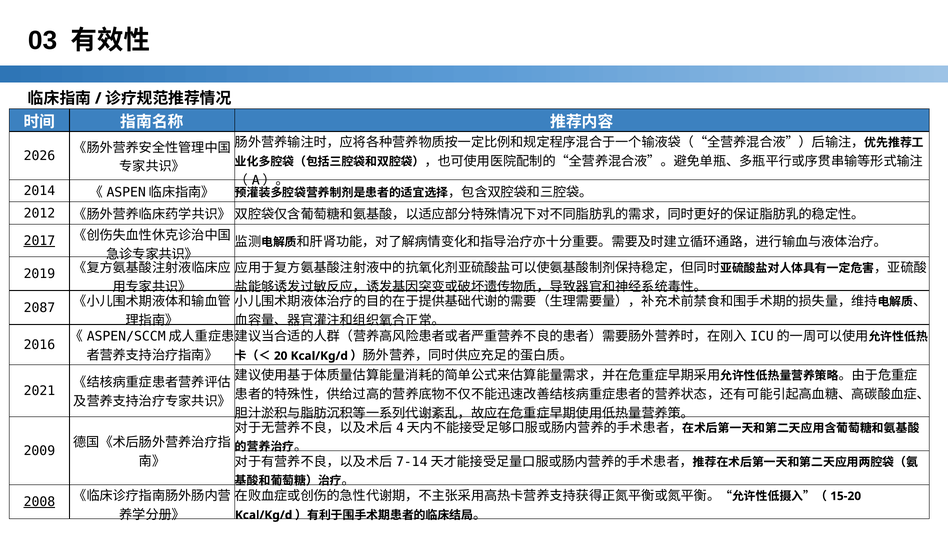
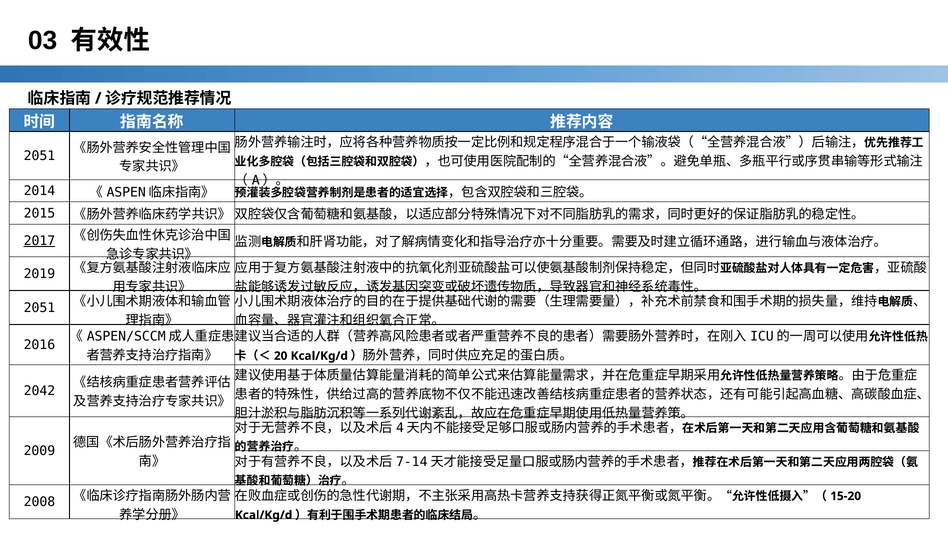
2026: 2026 -> 2051 (39, 156)
2012: 2012 -> 2015 (39, 213)
2087: 2087 -> 2051 (39, 308)
2021: 2021 -> 2042 (39, 391)
2008 underline: present -> none (39, 502)
